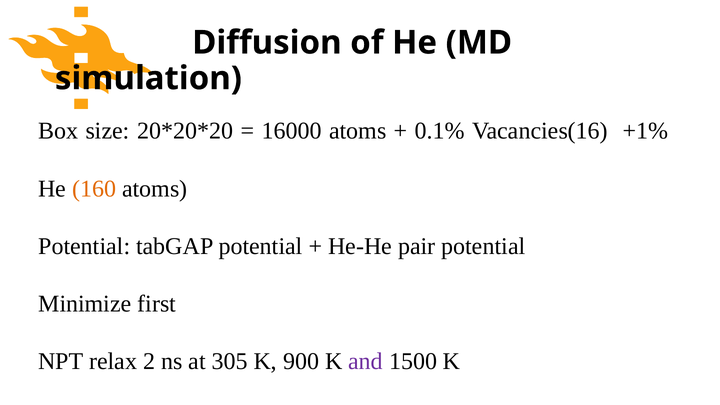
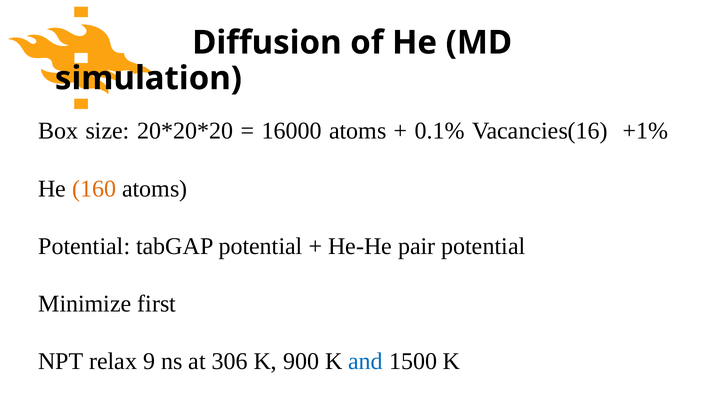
2: 2 -> 9 (149, 362)
305: 305 -> 306 (230, 362)
and colour: purple -> blue (366, 362)
